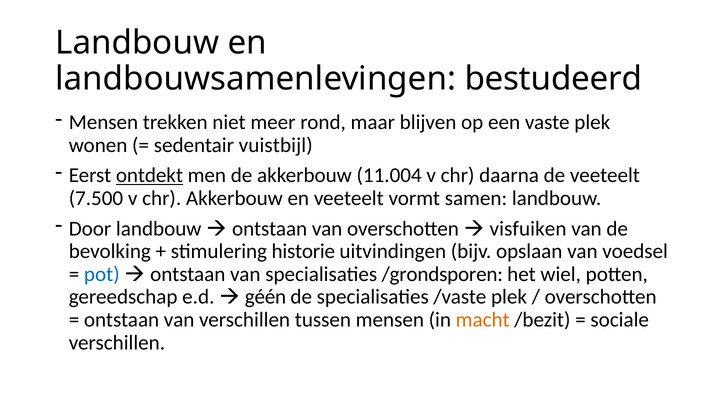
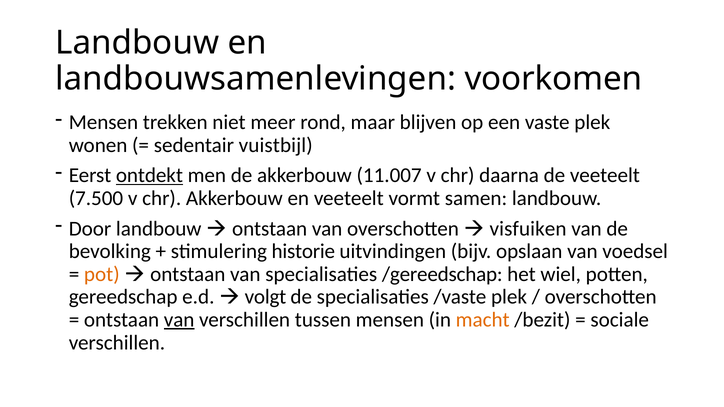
bestudeerd: bestudeerd -> voorkomen (553, 79)
11.004: 11.004 -> 11.007 (389, 176)
pot colour: blue -> orange (102, 274)
/grondsporen: /grondsporen -> /gereedschap (442, 274)
géén: géén -> volgt (265, 297)
van underline: none -> present (179, 320)
